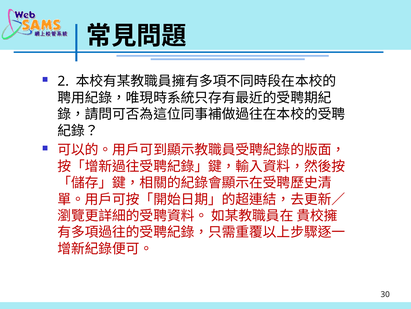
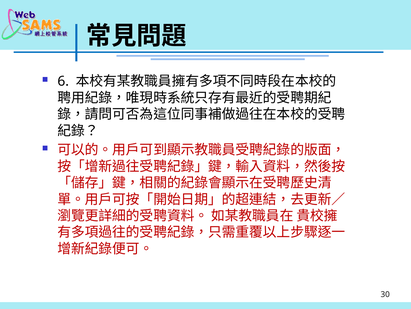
2: 2 -> 6 (63, 81)
